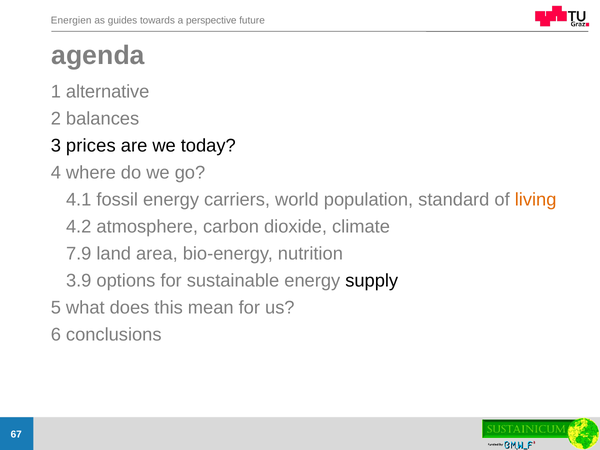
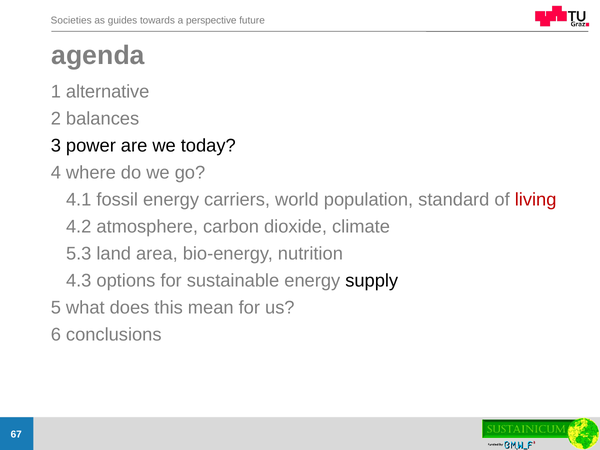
Energien: Energien -> Societies (71, 20)
prices: prices -> power (91, 146)
living colour: orange -> red (536, 200)
7.9: 7.9 -> 5.3 (79, 254)
3.9: 3.9 -> 4.3 (79, 281)
